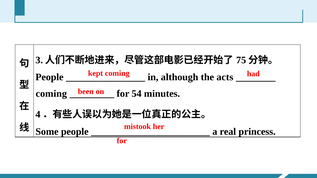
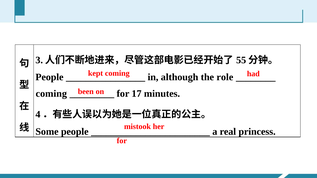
75: 75 -> 55 (241, 60)
acts: acts -> role (225, 77)
54: 54 -> 17 (137, 94)
